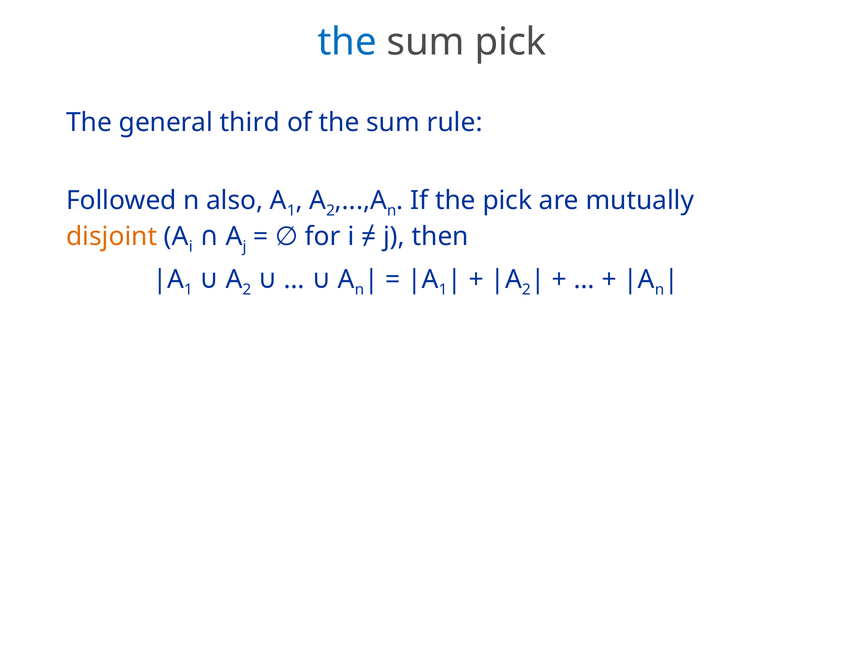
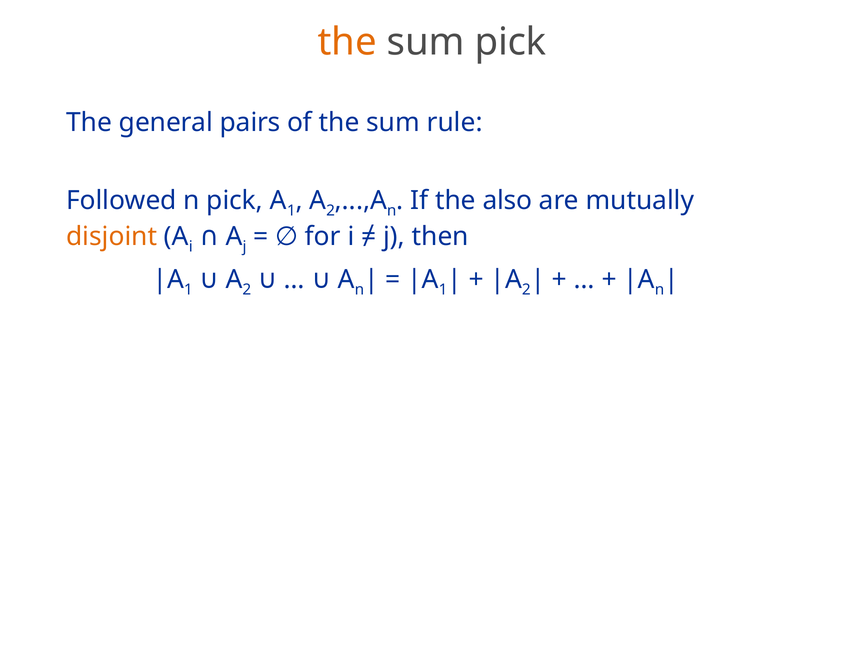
the colour: blue -> orange (347, 42)
third: third -> pairs (250, 123)
n also: also -> pick (235, 200)
the pick: pick -> also (507, 200)
